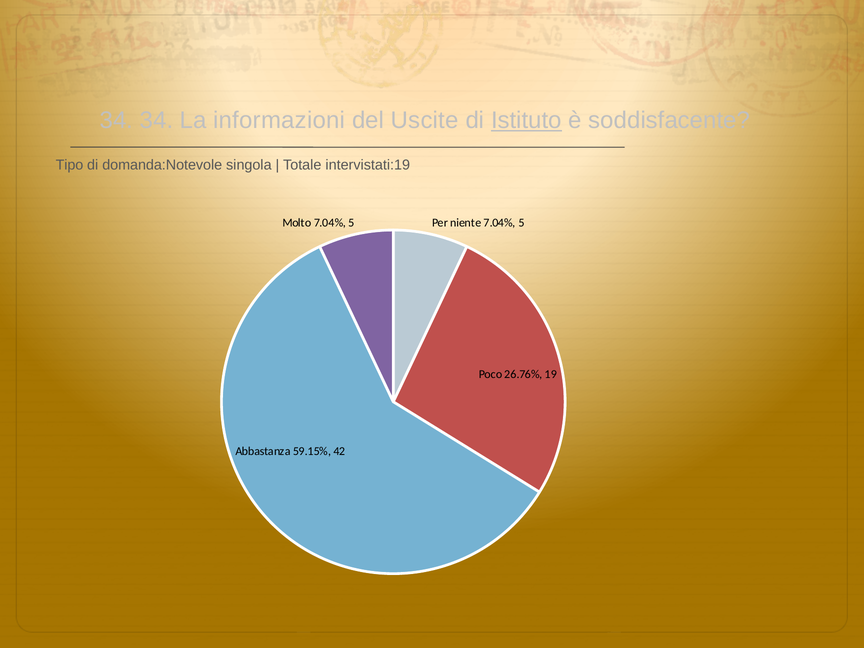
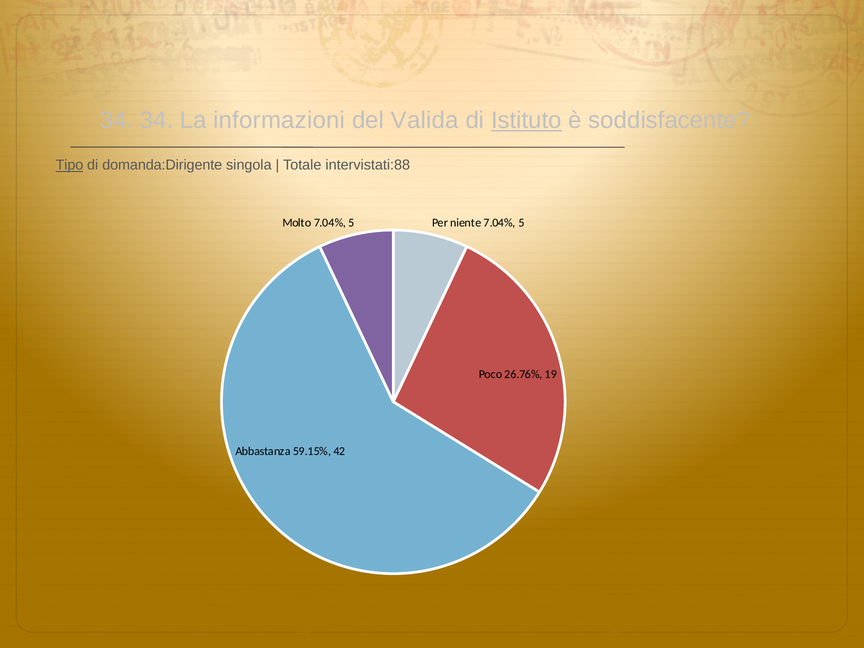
Uscite: Uscite -> Valida (425, 120)
Tipo underline: none -> present (69, 165)
domanda:Notevole: domanda:Notevole -> domanda:Dirigente (162, 165)
intervistati:19: intervistati:19 -> intervistati:88 (368, 165)
